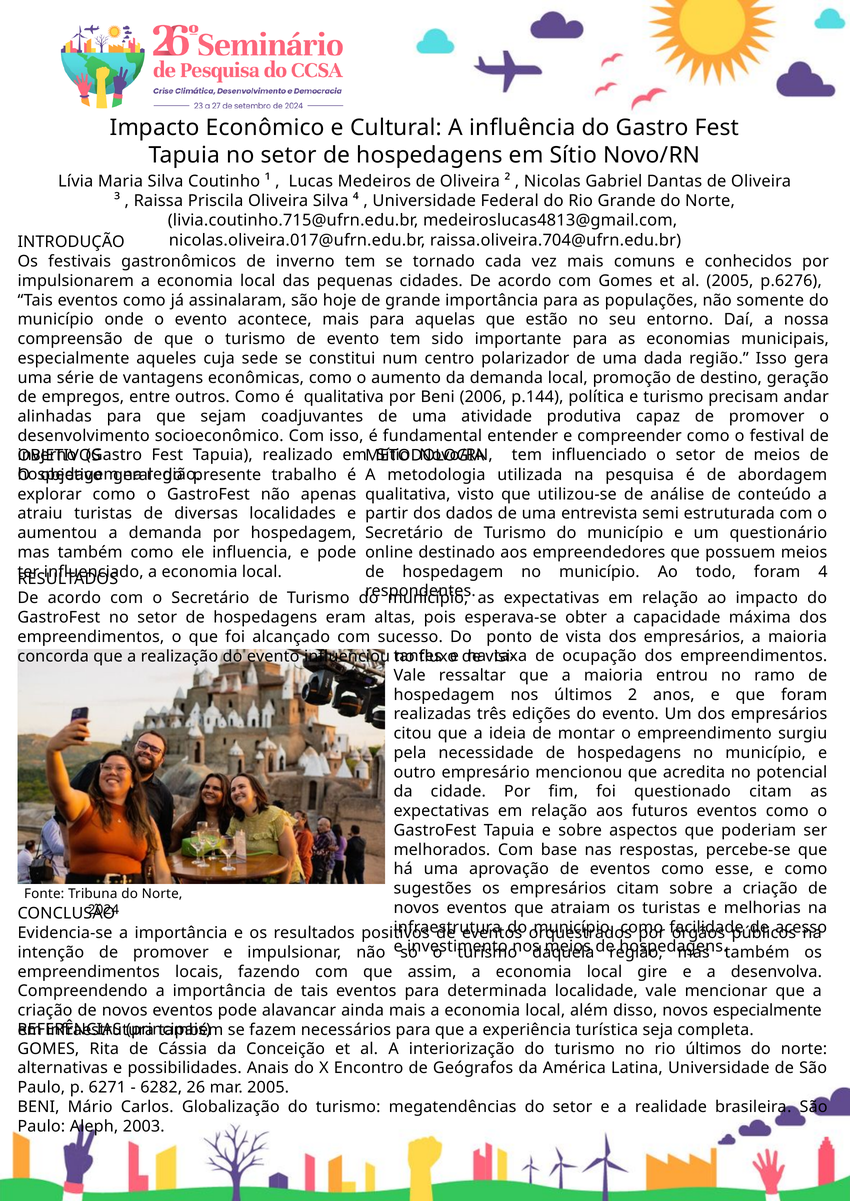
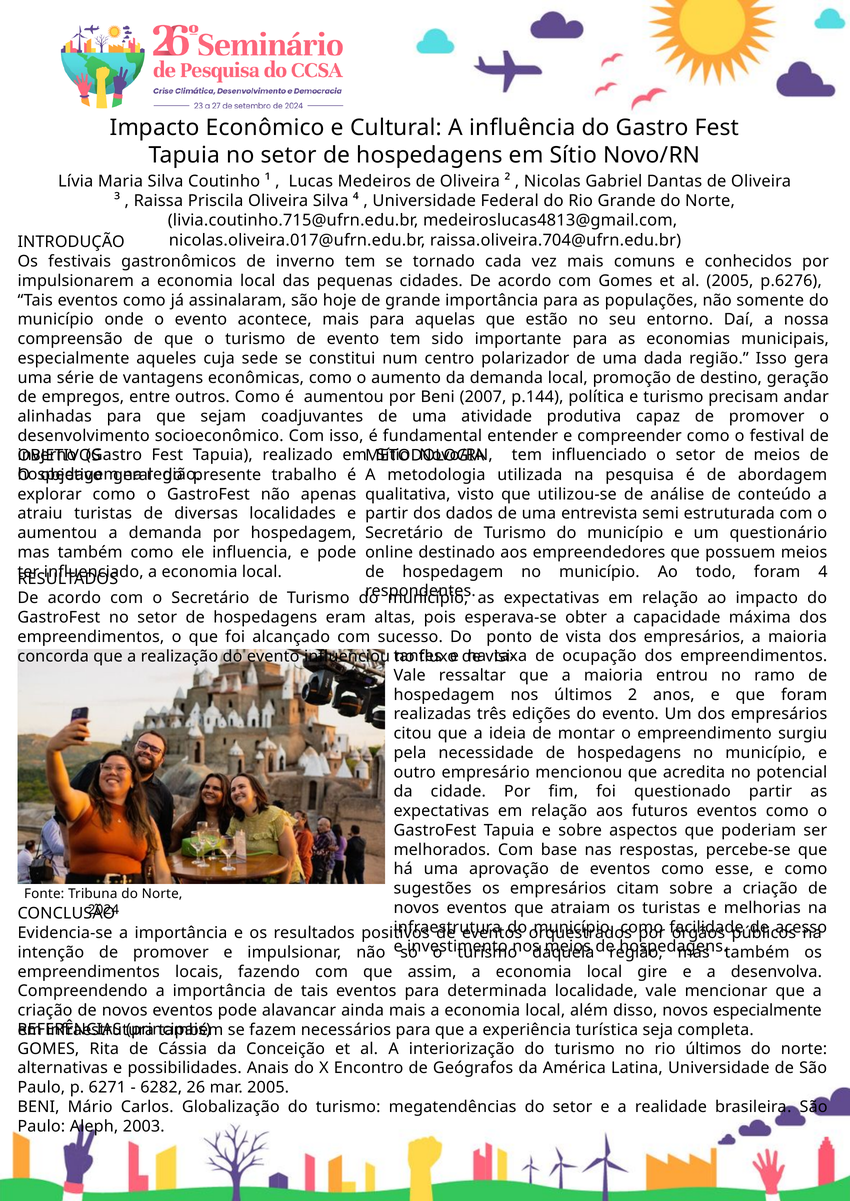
é qualitativa: qualitativa -> aumentou (344, 397)
2006: 2006 -> 2007 (483, 397)
questionado citam: citam -> partir (770, 792)
